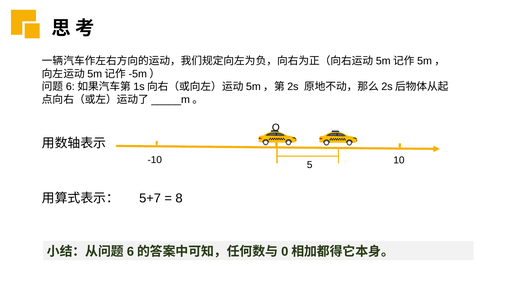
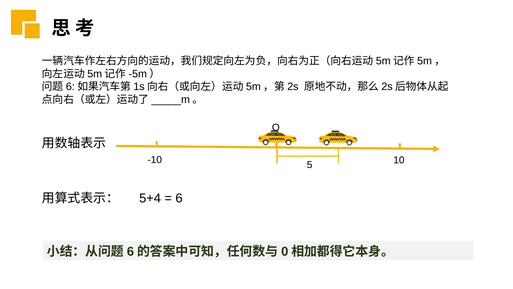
5+7: 5+7 -> 5+4 (150, 198)
8: 8 -> 6 (179, 198)
